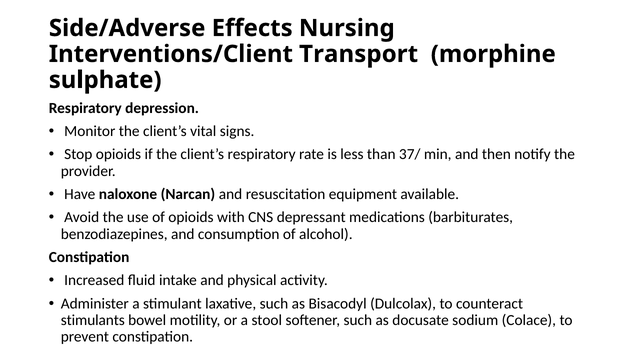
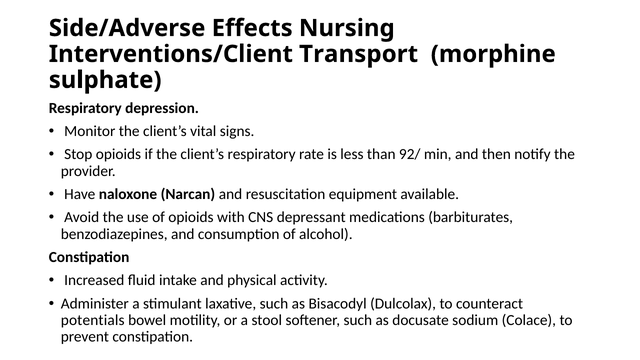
37/: 37/ -> 92/ (410, 154)
stimulants: stimulants -> potentials (93, 320)
